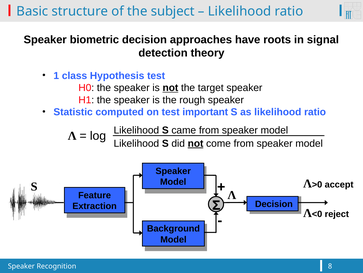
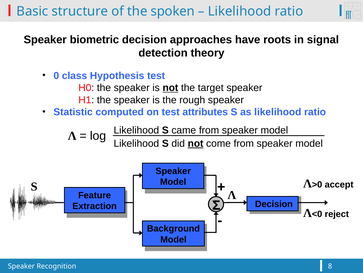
subject: subject -> spoken (173, 11)
1: 1 -> 0 (56, 75)
important: important -> attributes (205, 112)
